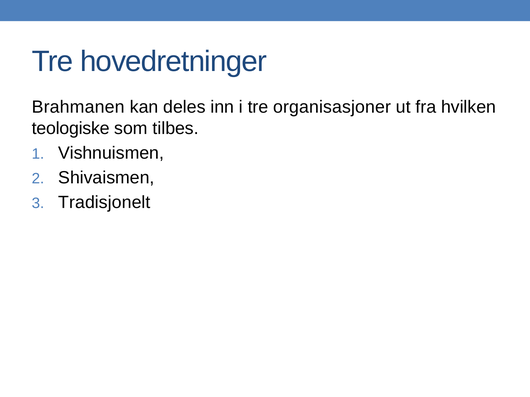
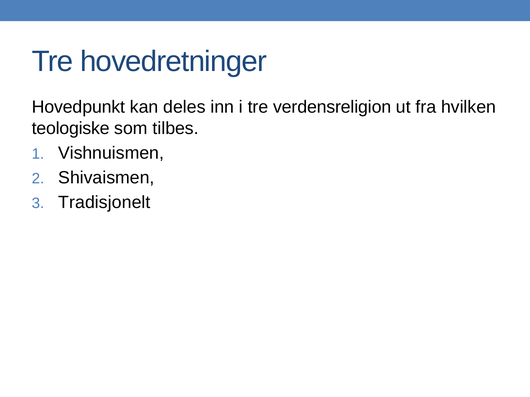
Brahmanen: Brahmanen -> Hovedpunkt (78, 107)
organisasjoner: organisasjoner -> verdensreligion (332, 107)
